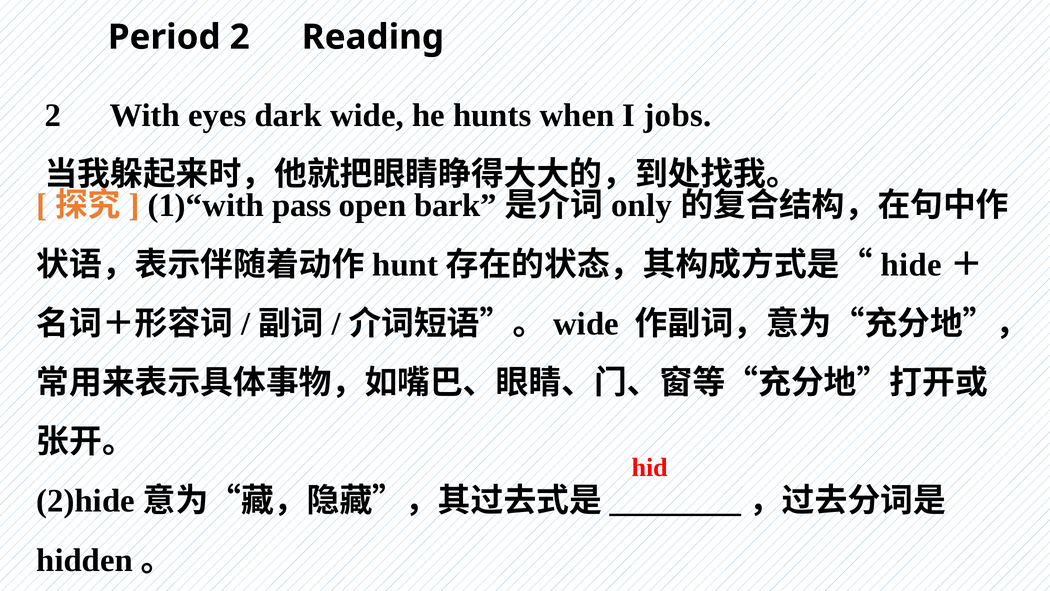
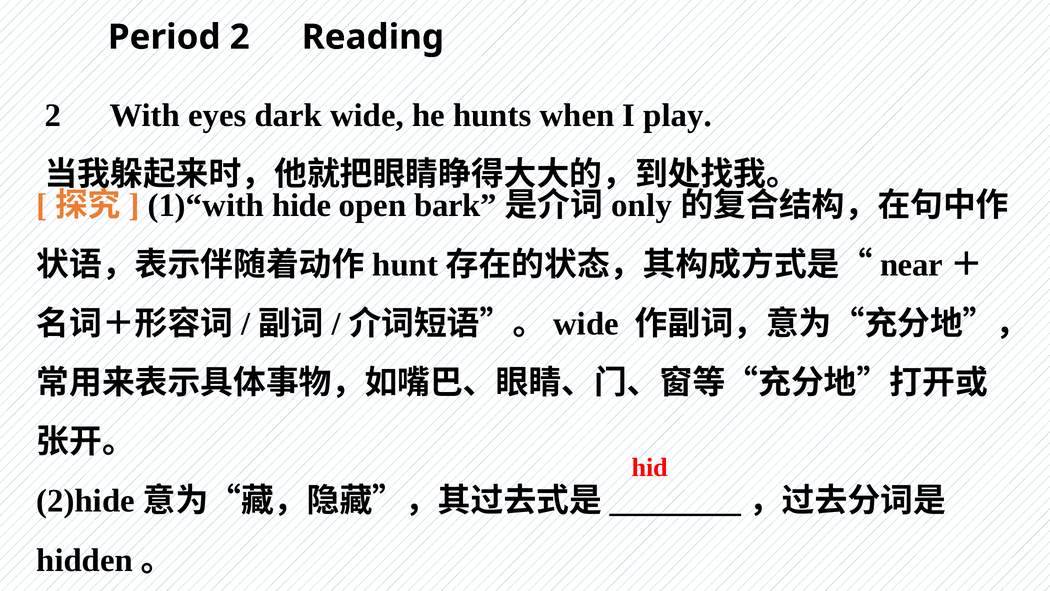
jobs: jobs -> play (678, 115)
pass: pass -> hide (302, 205)
hide: hide -> near (911, 265)
